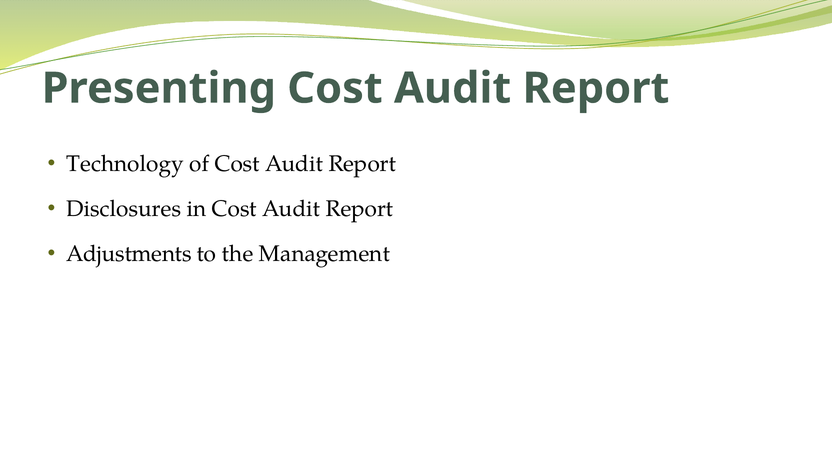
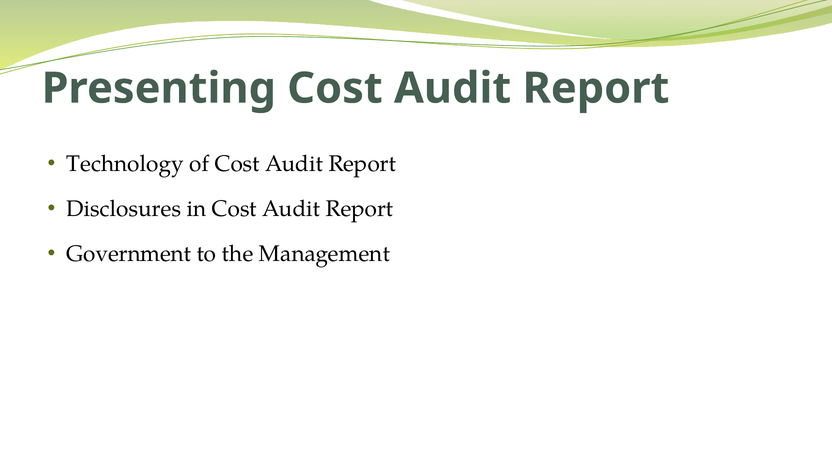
Adjustments: Adjustments -> Government (129, 254)
